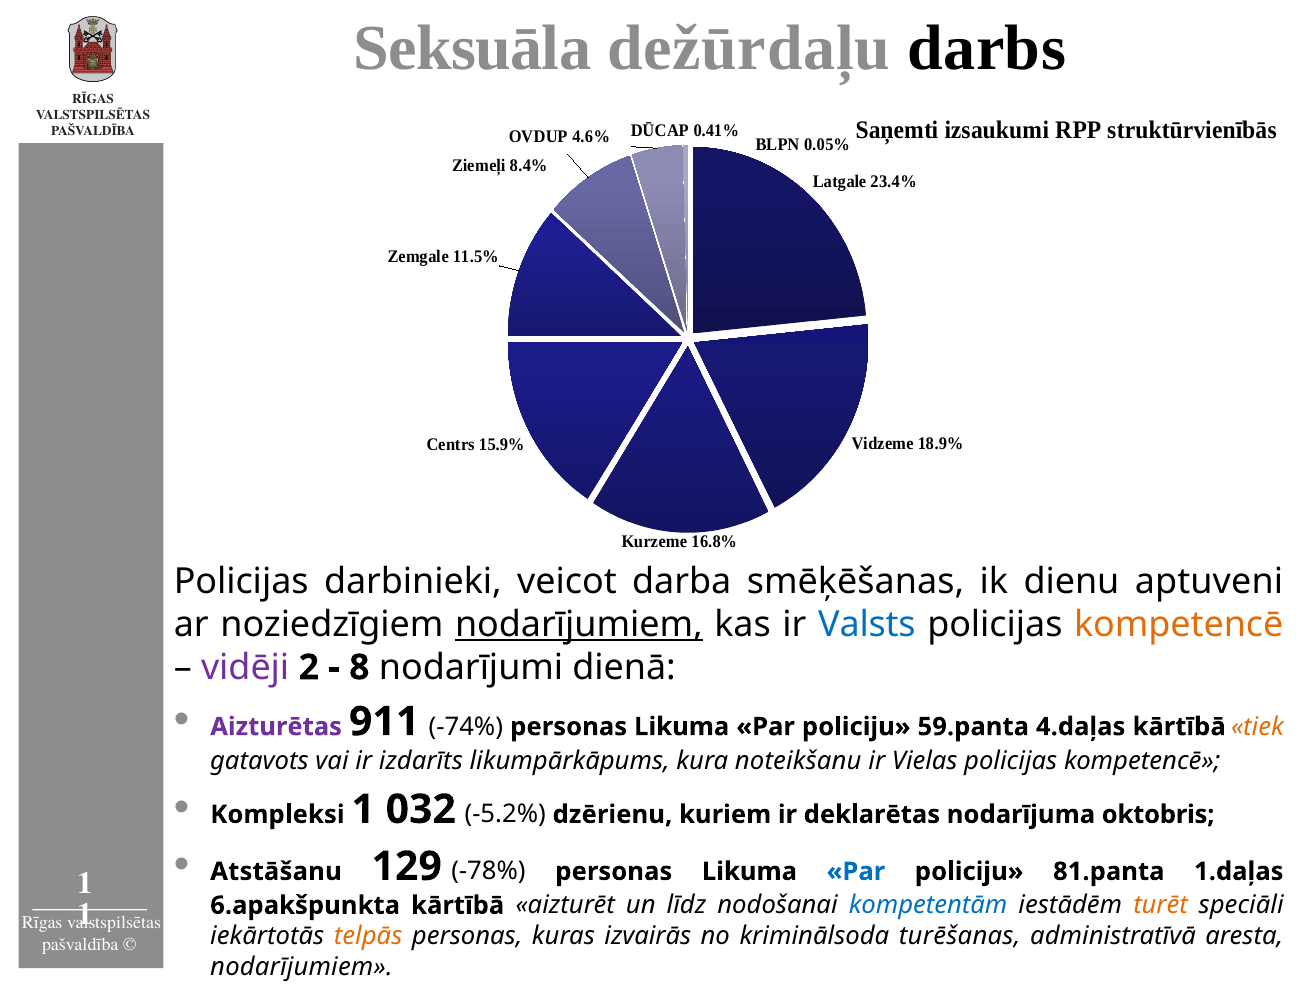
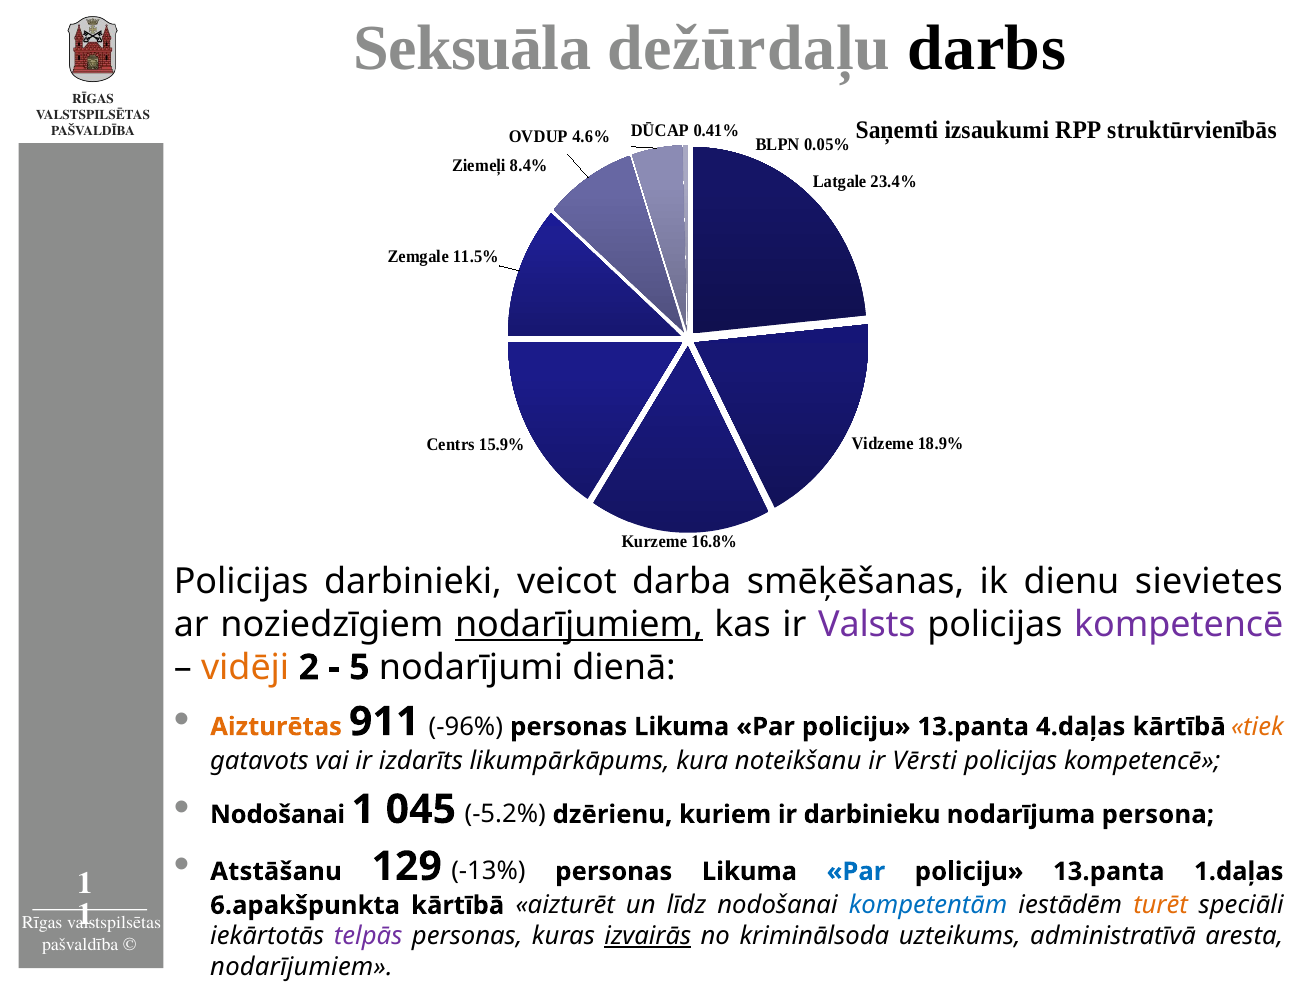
aptuveni: aptuveni -> sievietes (1209, 581)
Valsts colour: blue -> purple (867, 624)
kompetencē colour: orange -> purple (1179, 624)
vidēji colour: purple -> orange (245, 667)
8: 8 -> 5 (359, 667)
Aizturētas colour: purple -> orange (276, 727)
-74%: -74% -> -96% (466, 727)
59.panta: 59.panta -> 13.panta (973, 727)
Vielas: Vielas -> Vērsti (925, 760)
Kompleksi: Kompleksi -> Nodošanai (278, 814)
032: 032 -> 045 (421, 809)
deklarētas: deklarētas -> darbinieku (872, 814)
oktobris: oktobris -> persona (1158, 814)
-78%: -78% -> -13% (488, 871)
81.panta: 81.panta -> 13.panta (1109, 871)
telpās colour: orange -> purple (368, 936)
izvairās underline: none -> present (648, 936)
turēšanas: turēšanas -> uzteikums (960, 936)
